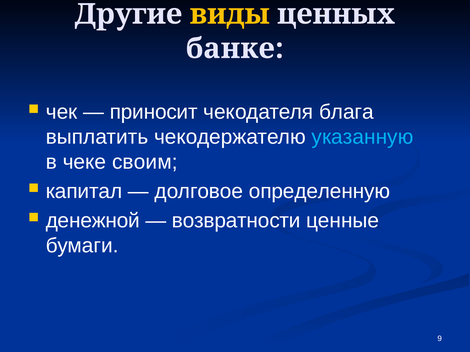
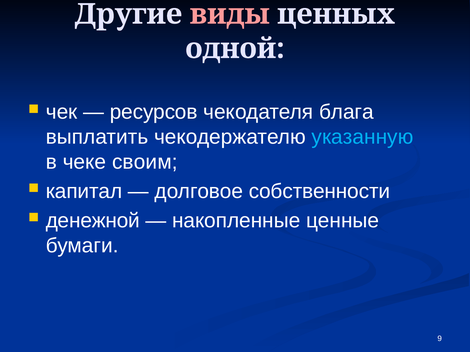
виды colour: yellow -> pink (230, 14)
банке: банке -> одной (235, 49)
приносит: приносит -> ресурсов (154, 112)
определенную: определенную -> собственности (319, 192)
возвратности: возвратности -> накопленные (236, 221)
